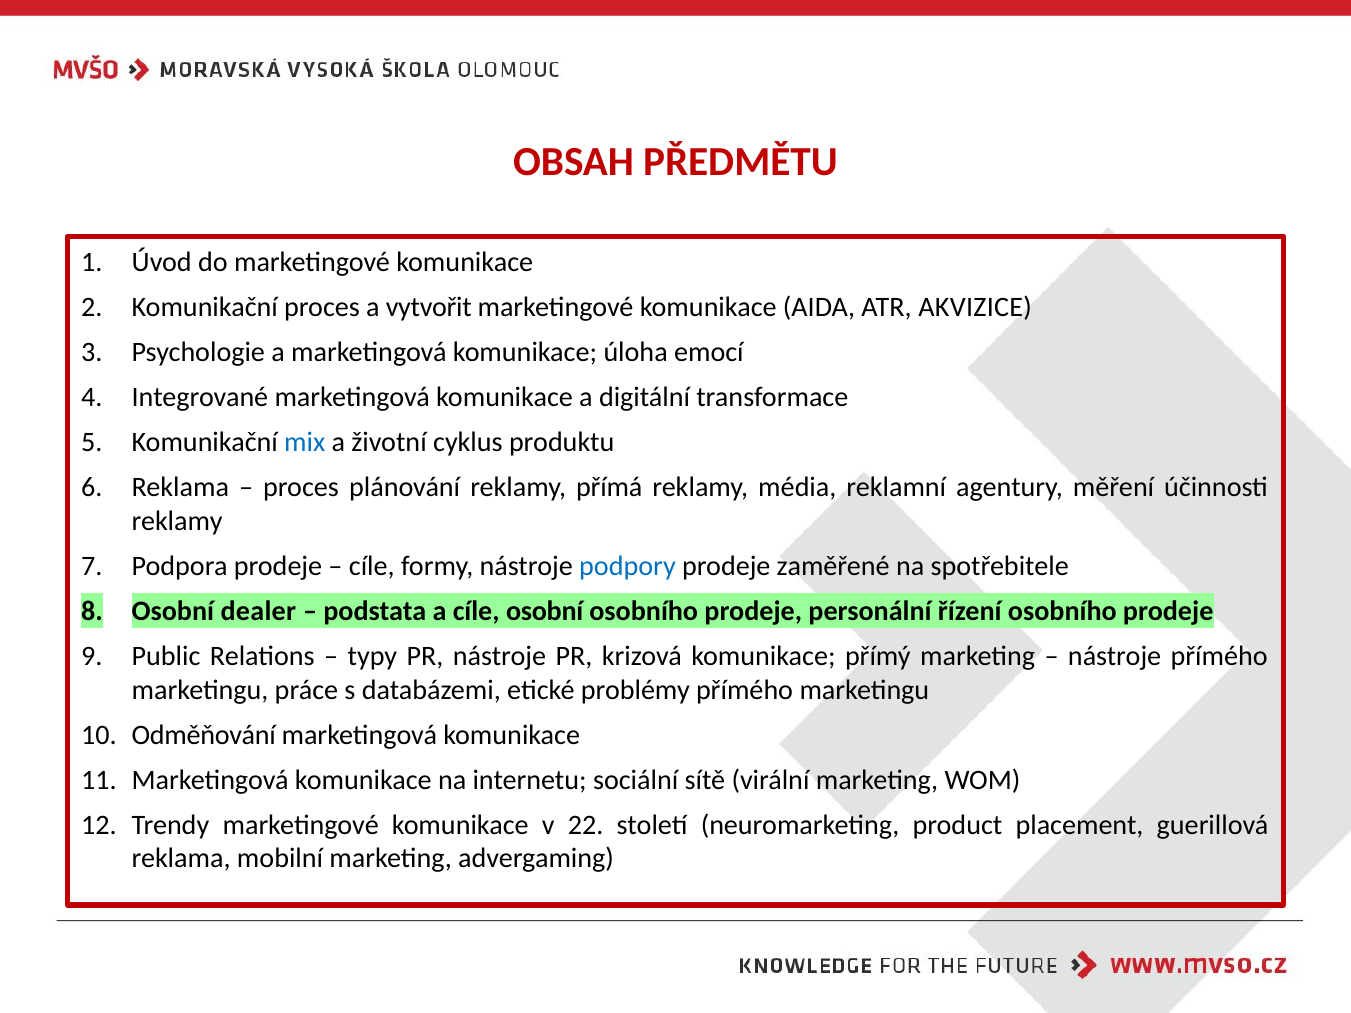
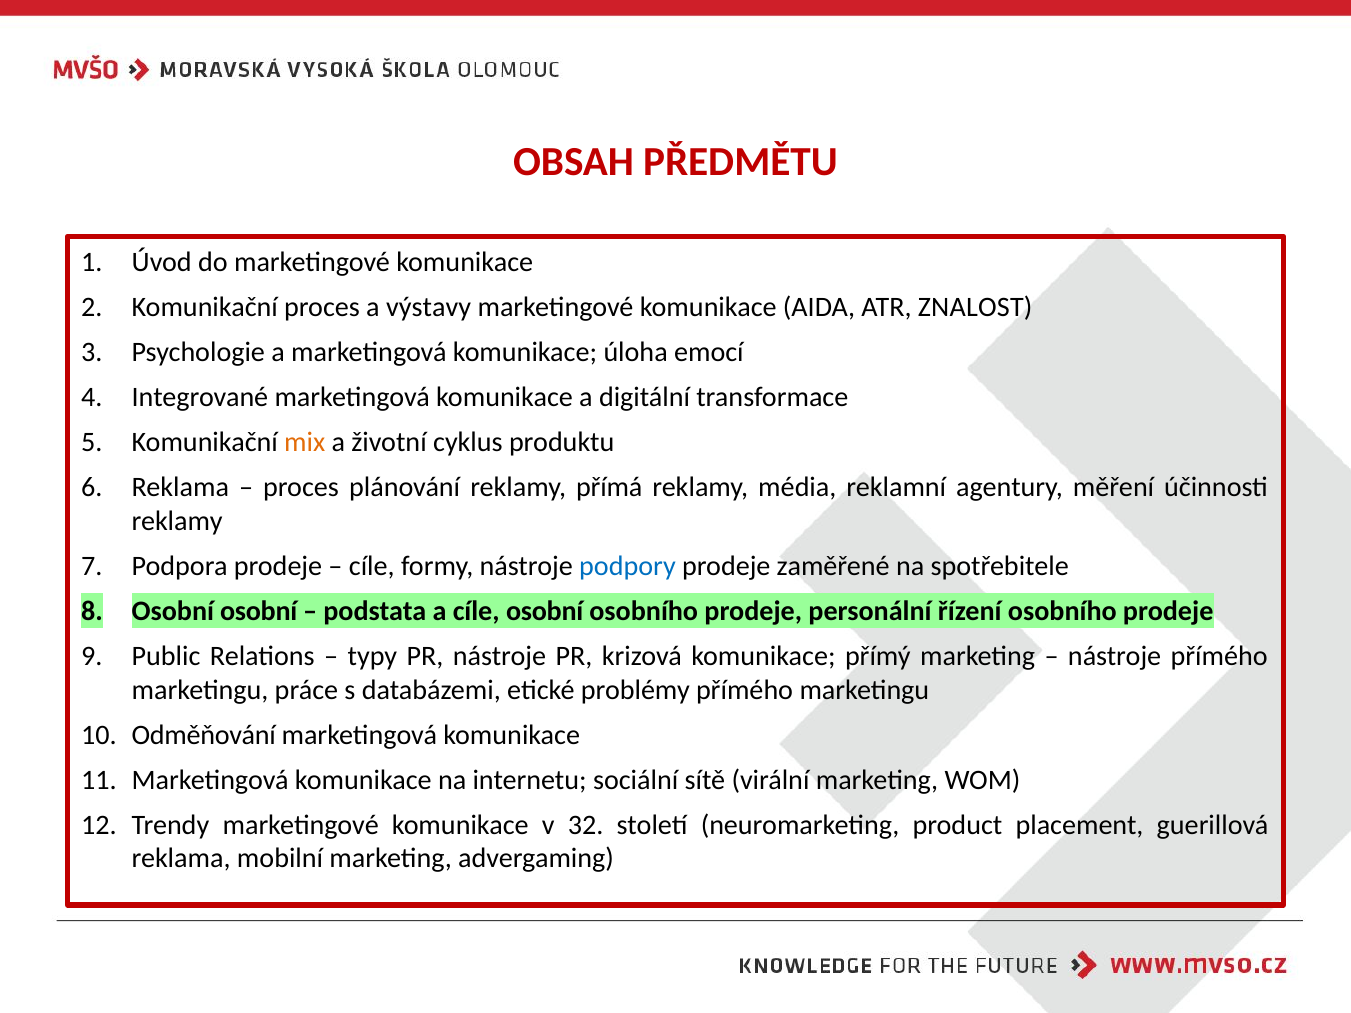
vytvořit: vytvořit -> výstavy (429, 307)
AKVIZICE: AKVIZICE -> ZNALOST (975, 307)
mix colour: blue -> orange (305, 442)
Osobní dealer: dealer -> osobní (259, 611)
22: 22 -> 32 (586, 825)
